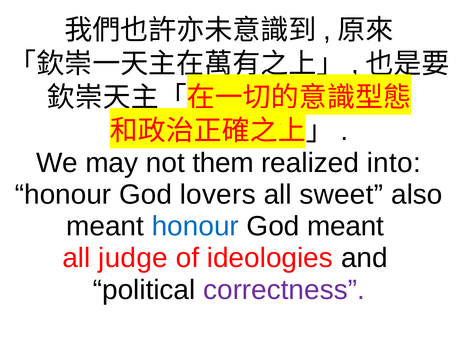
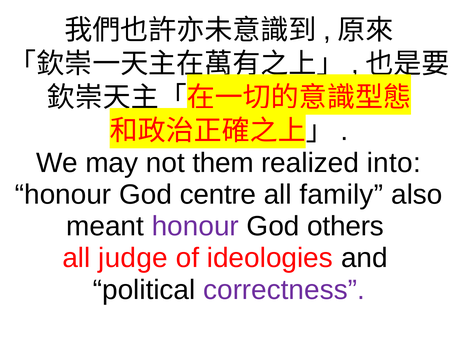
lovers: lovers -> centre (218, 195)
sweet: sweet -> family (341, 195)
honour colour: blue -> purple (195, 227)
God meant: meant -> others (346, 227)
